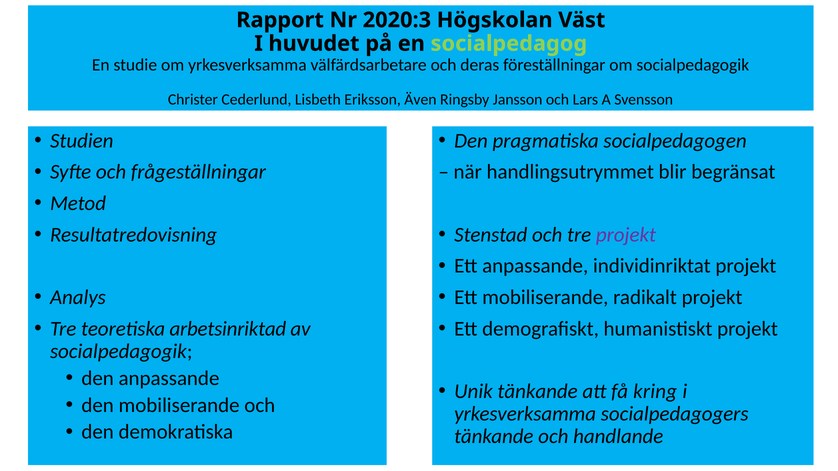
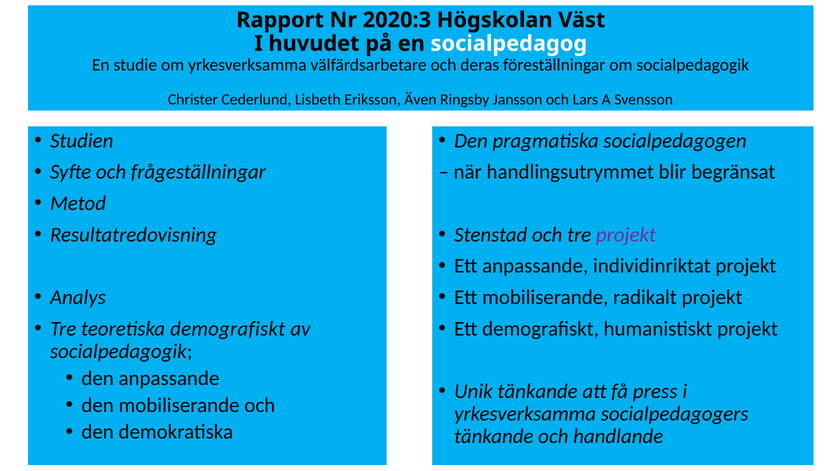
socialpedagog colour: light green -> white (509, 44)
teoretiska arbetsinriktad: arbetsinriktad -> demografiskt (228, 329)
kring: kring -> press (655, 392)
